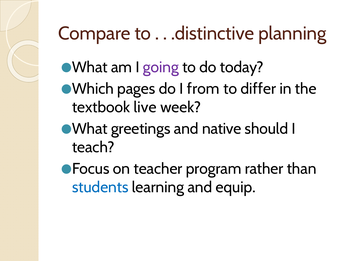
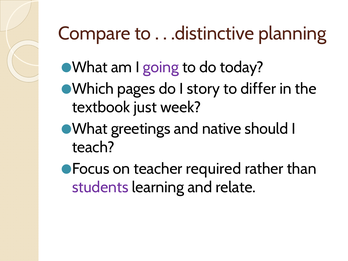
from: from -> story (203, 89)
live: live -> just (145, 107)
program: program -> required (214, 169)
students colour: blue -> purple (100, 187)
equip: equip -> relate (236, 187)
